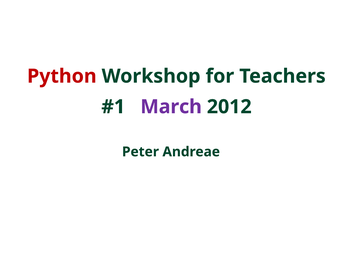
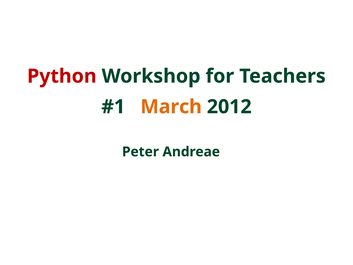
March colour: purple -> orange (171, 107)
